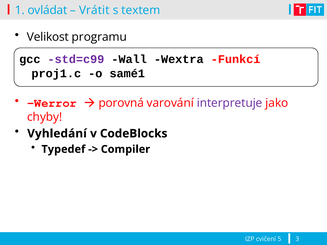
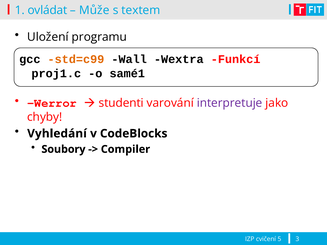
Vrátit: Vrátit -> Může (94, 10)
Velikost: Velikost -> Uložení (48, 37)
std=c99 colour: purple -> orange (76, 59)
porovná: porovná -> studenti (121, 103)
Typedef: Typedef -> Soubory (63, 149)
